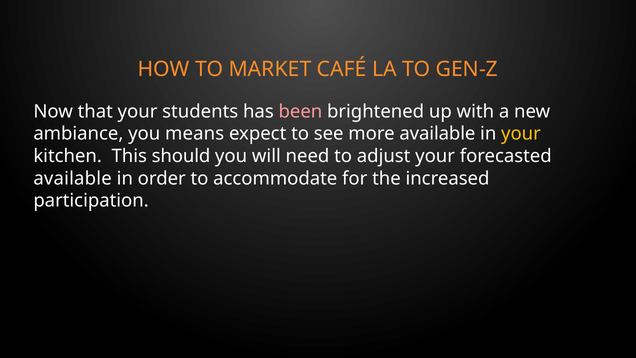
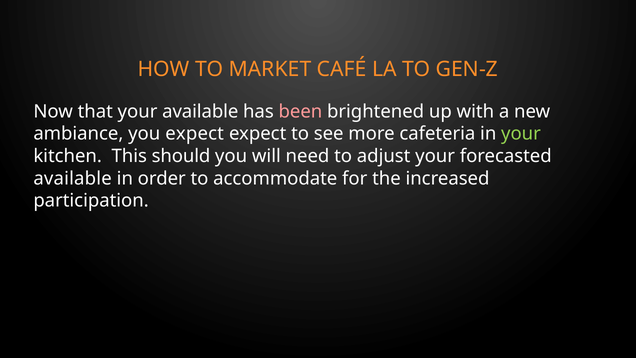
your students: students -> available (200, 111)
you means: means -> expect (195, 134)
more available: available -> cafeteria (437, 134)
your colour: yellow -> light green (521, 134)
